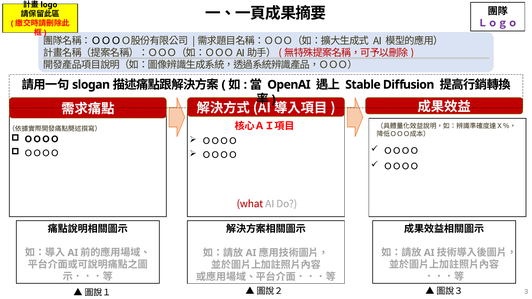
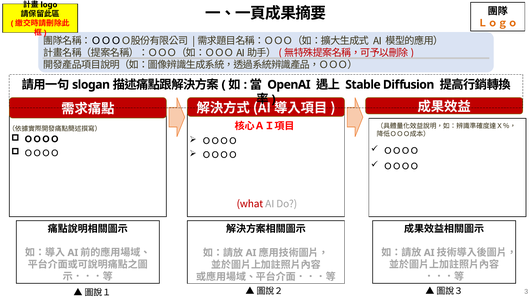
Ｌｏｇｏ colour: purple -> orange (498, 23)
